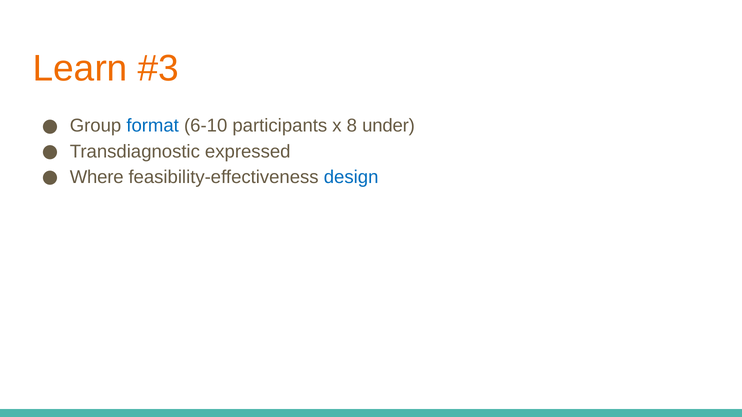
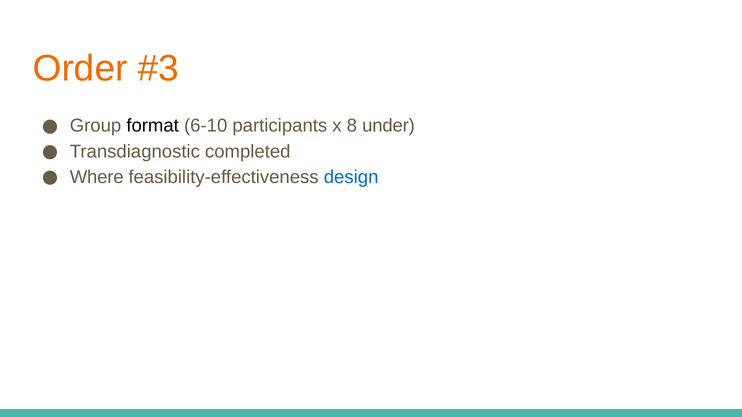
Learn: Learn -> Order (80, 68)
format colour: blue -> black (153, 126)
expressed: expressed -> completed (248, 152)
